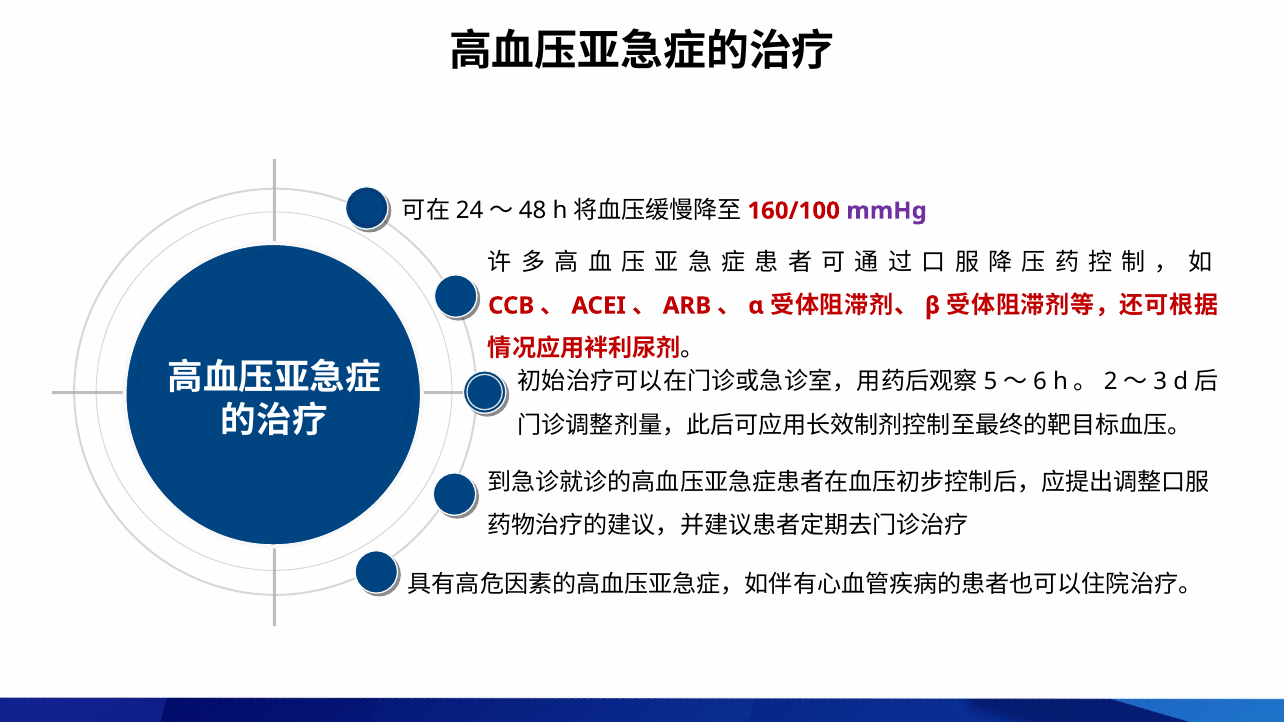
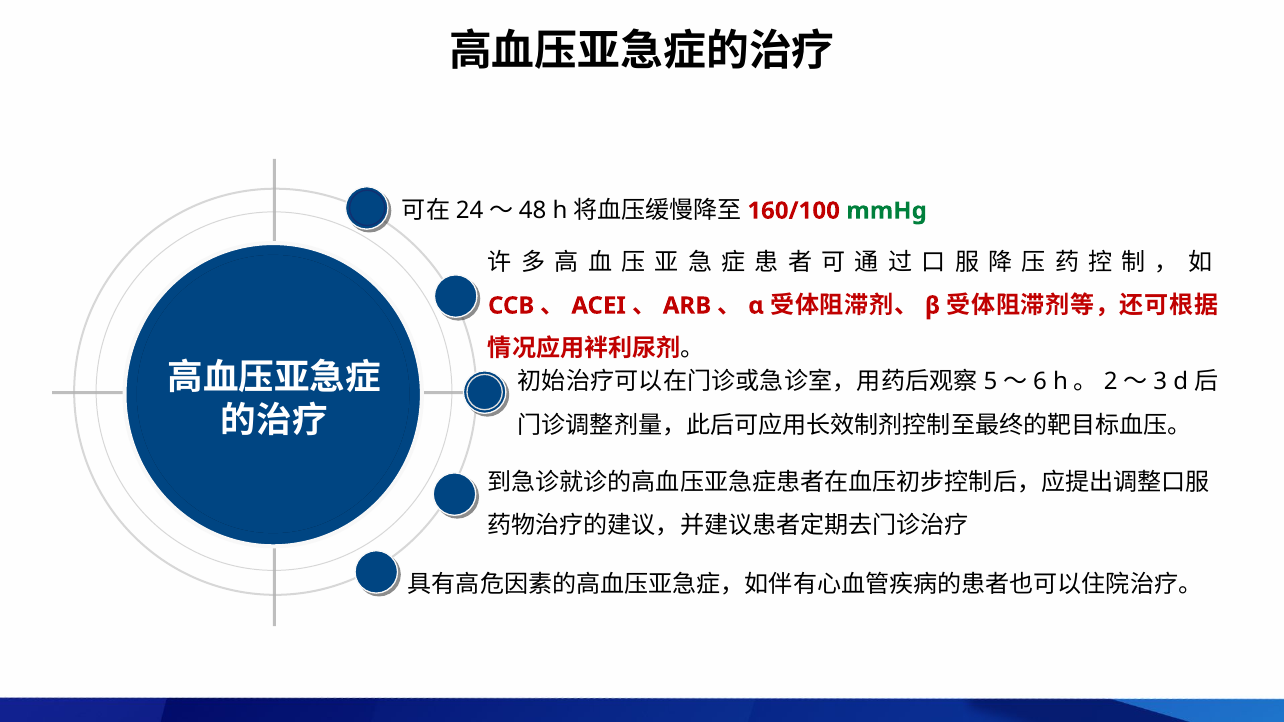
mmHg colour: purple -> green (887, 211)
